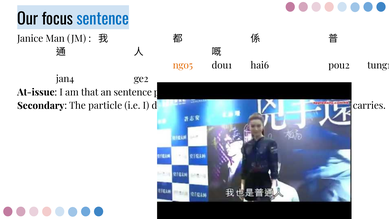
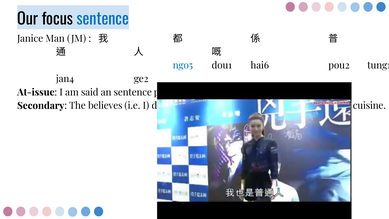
ngo5 colour: orange -> blue (183, 65)
am that: that -> said (90, 92)
particle: particle -> believes (105, 106)
carries: carries -> cuisine (369, 106)
